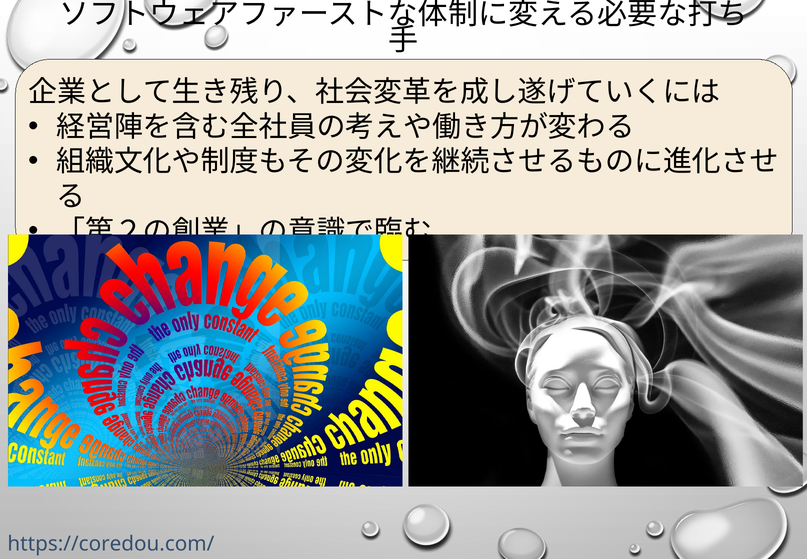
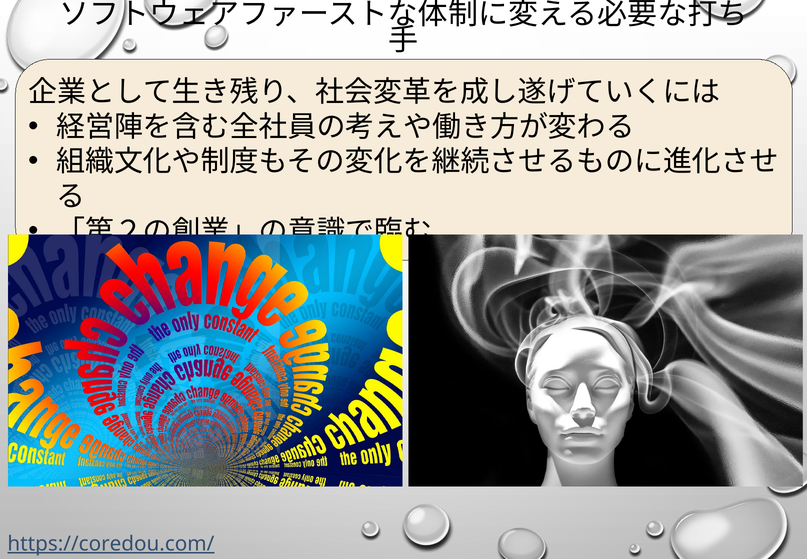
https://coredou.com/ underline: none -> present (111, 544)
